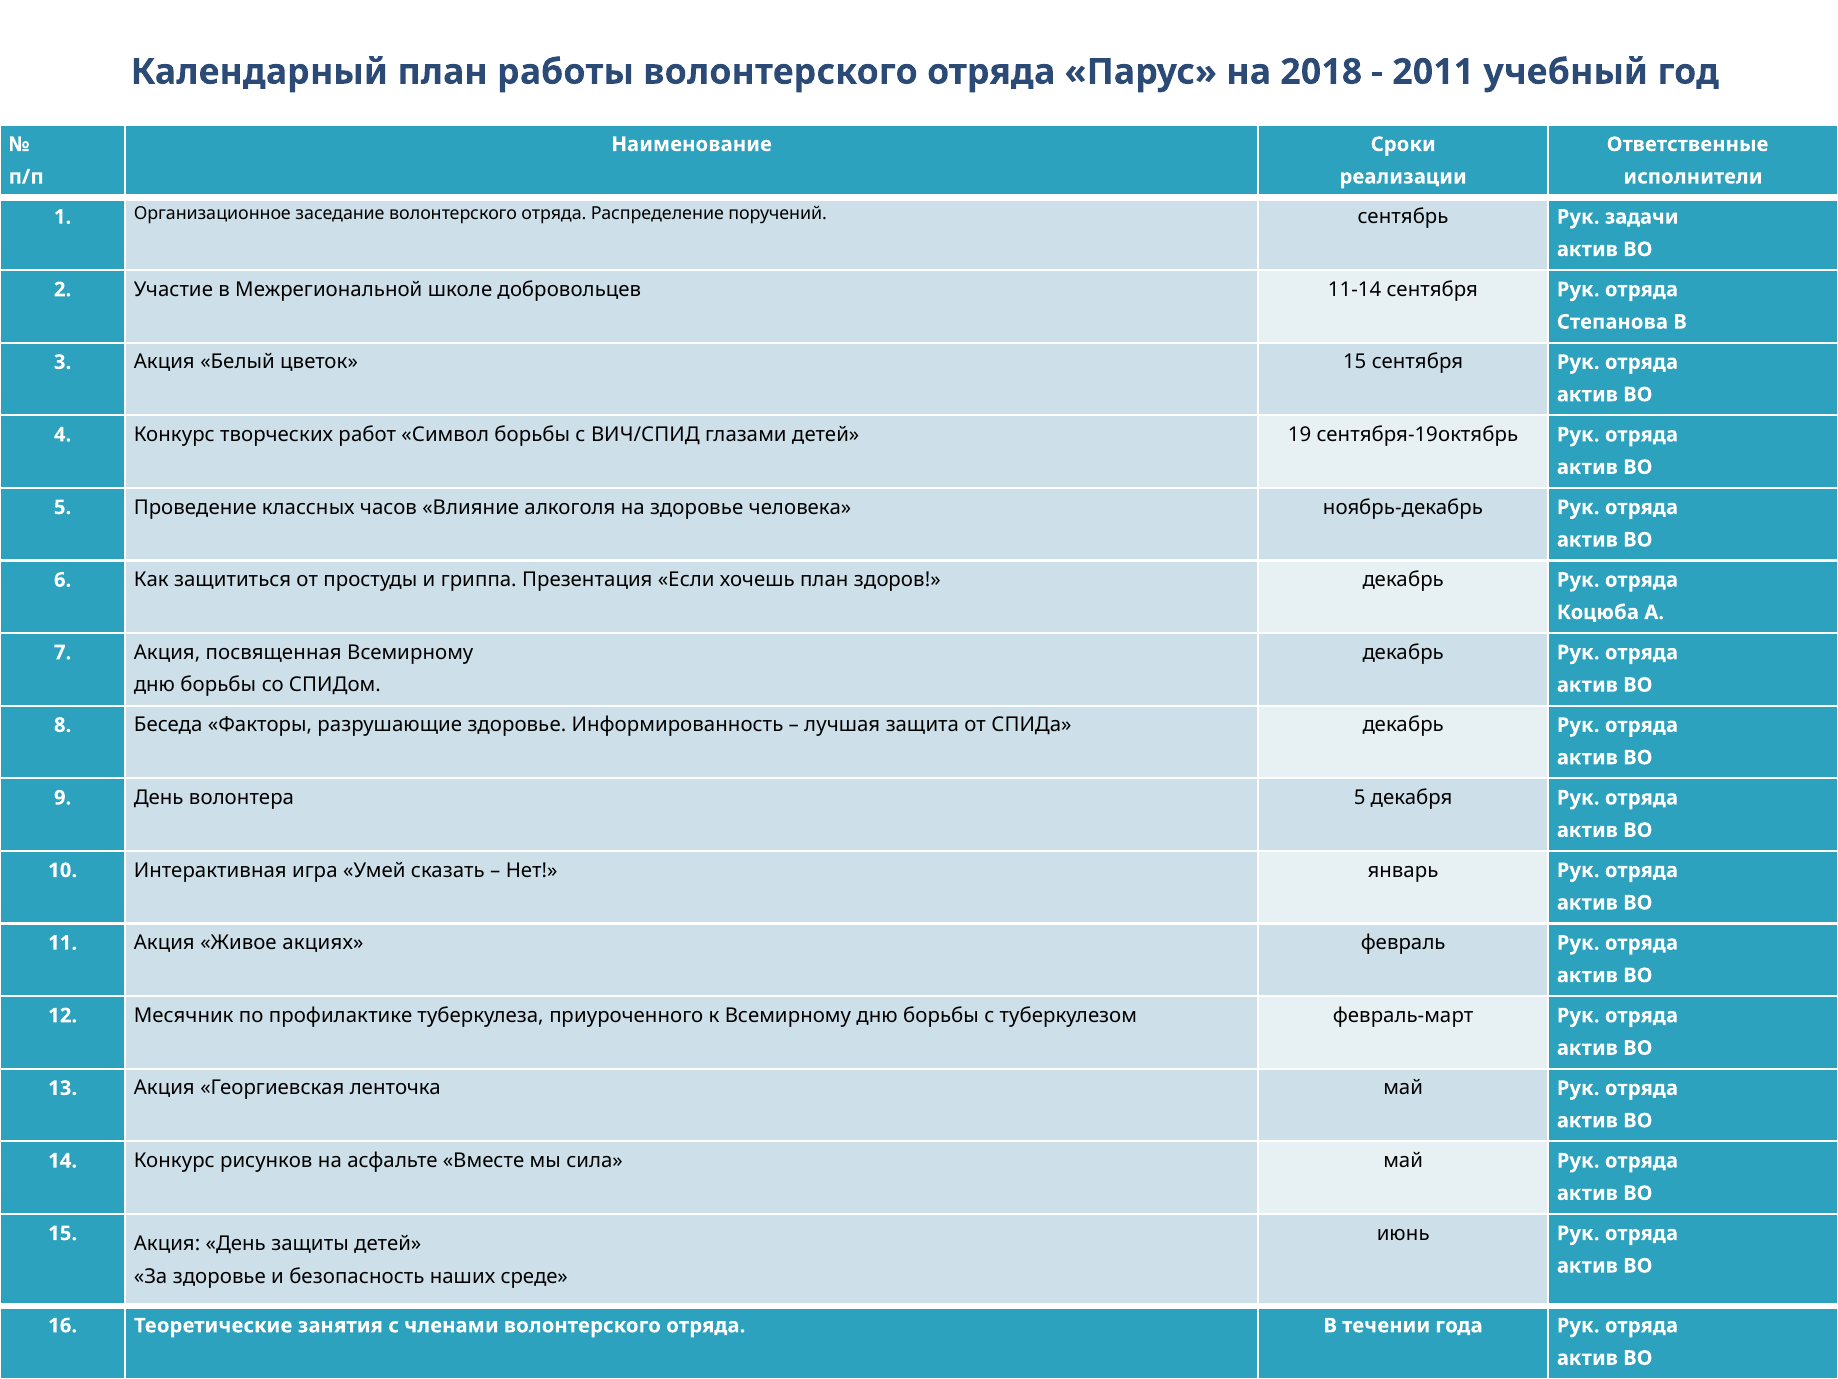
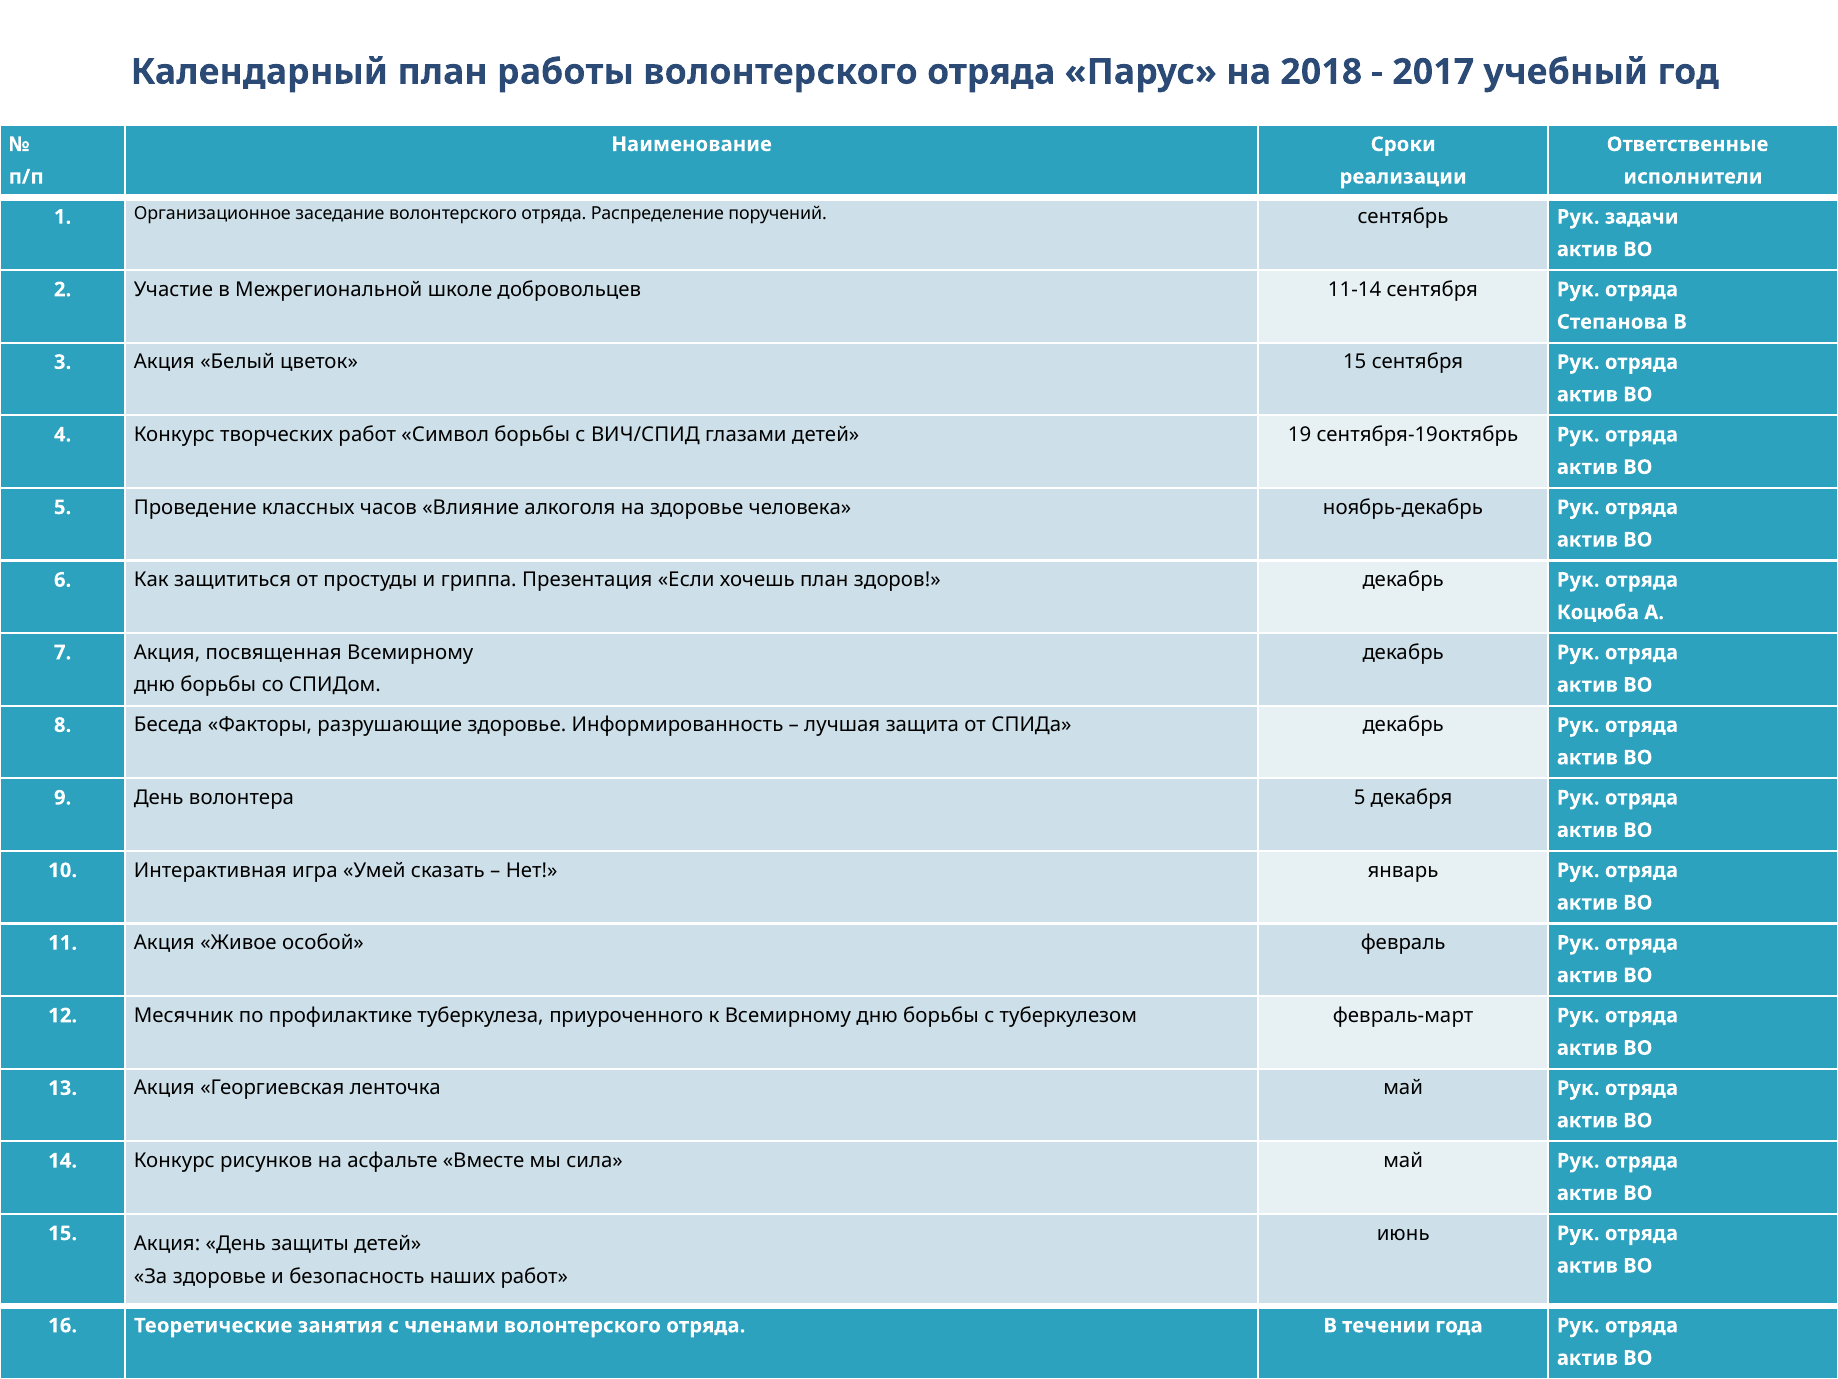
2011: 2011 -> 2017 (1433, 72)
акциях: акциях -> особой (323, 943)
наших среде: среде -> работ (534, 1276)
